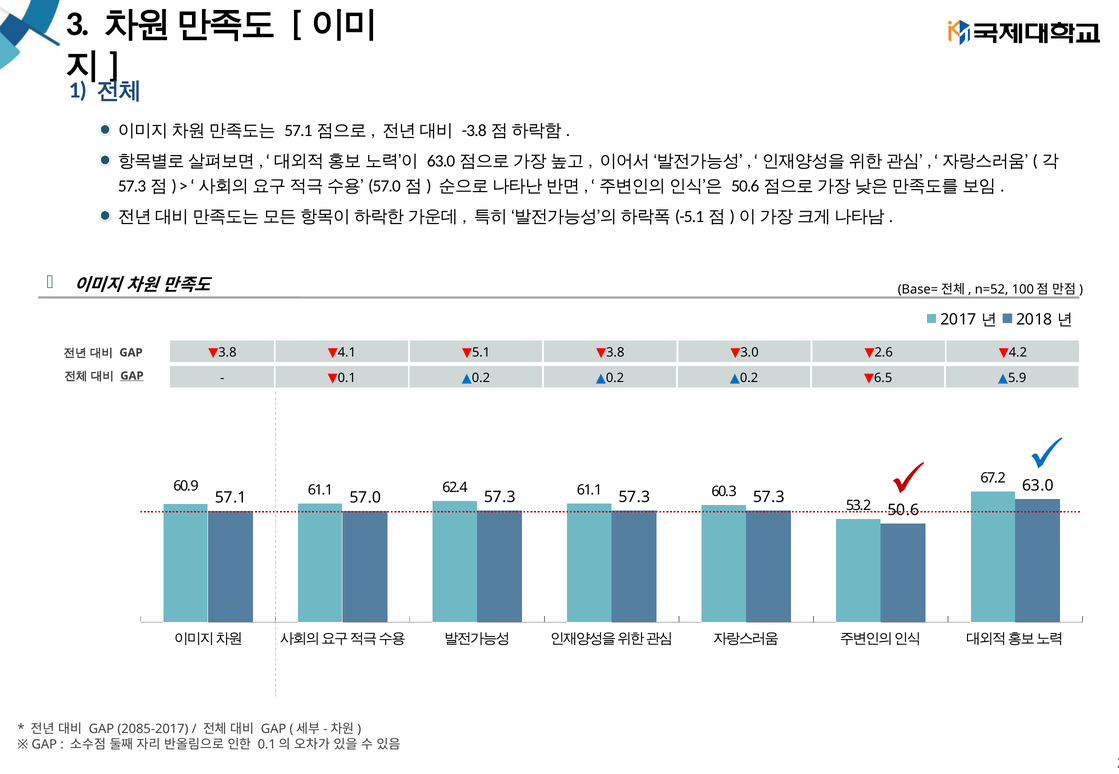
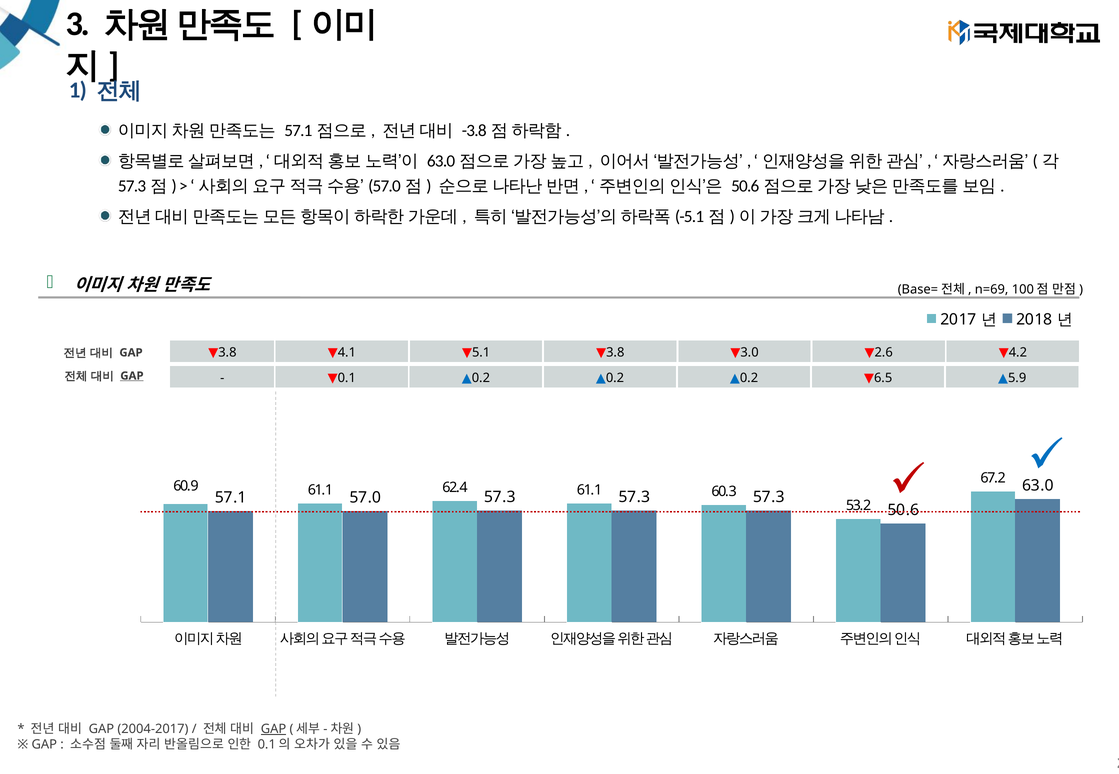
n=52: n=52 -> n=69 (992, 290)
2085-2017: 2085-2017 -> 2004-2017 (153, 730)
GAP underline: none -> present (274, 730)
